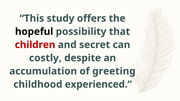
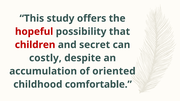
hopeful colour: black -> red (34, 32)
greeting: greeting -> oriented (114, 71)
experienced: experienced -> comfortable (98, 85)
